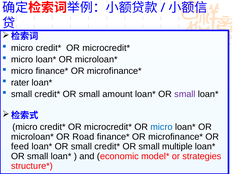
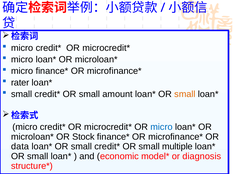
small colour: purple -> orange (185, 95)
Road: Road -> Stock (83, 137)
feed: feed -> data (20, 147)
strategies: strategies -> diagnosis (202, 157)
